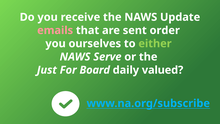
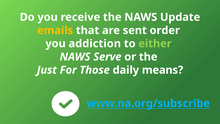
emails colour: pink -> yellow (55, 30)
ourselves: ourselves -> addiction (95, 44)
Board: Board -> Those (95, 70)
valued: valued -> means (163, 70)
